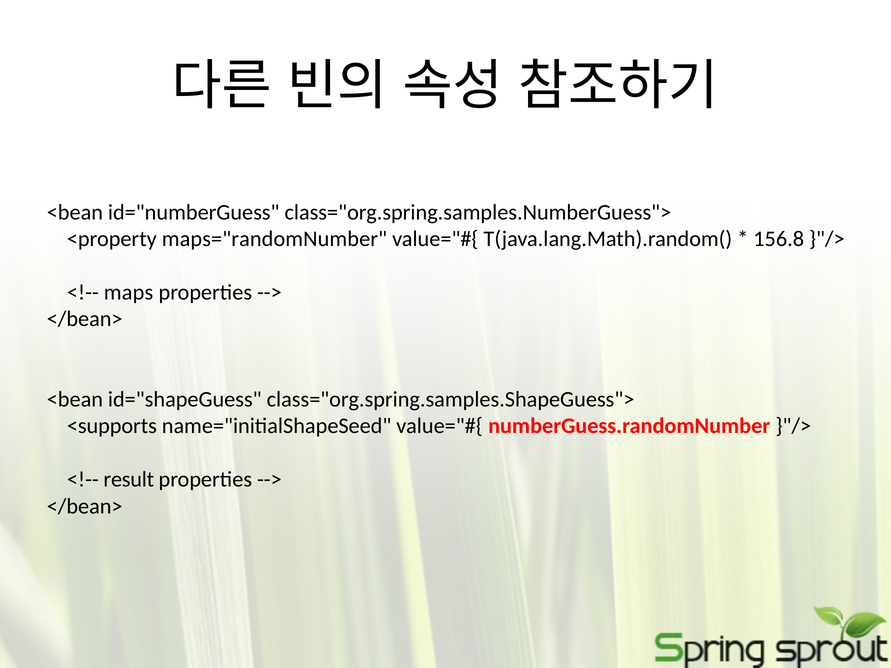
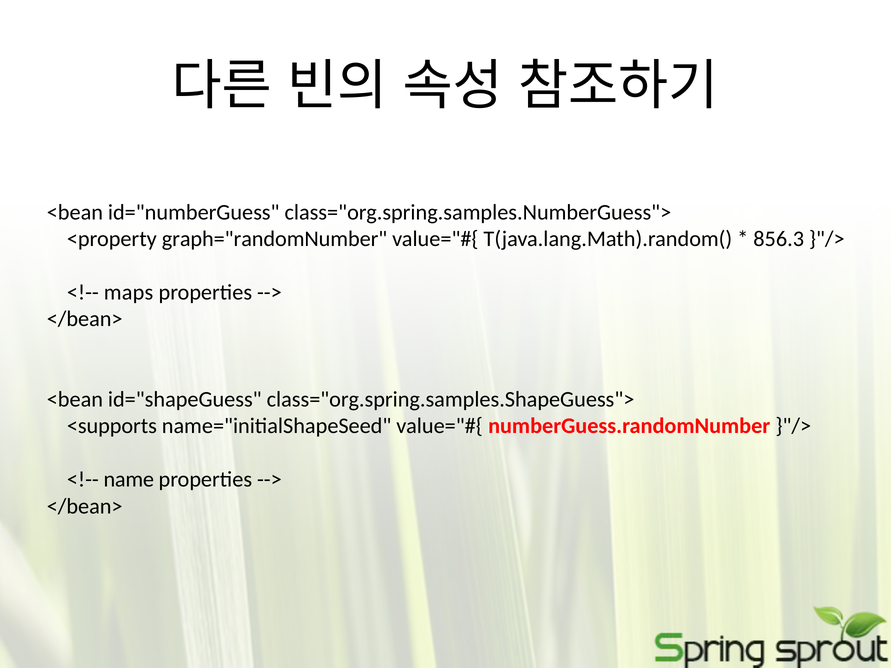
maps="randomNumber: maps="randomNumber -> graph="randomNumber (275, 239)
156.8: 156.8 -> 856.3 (779, 239)
result: result -> name (129, 480)
